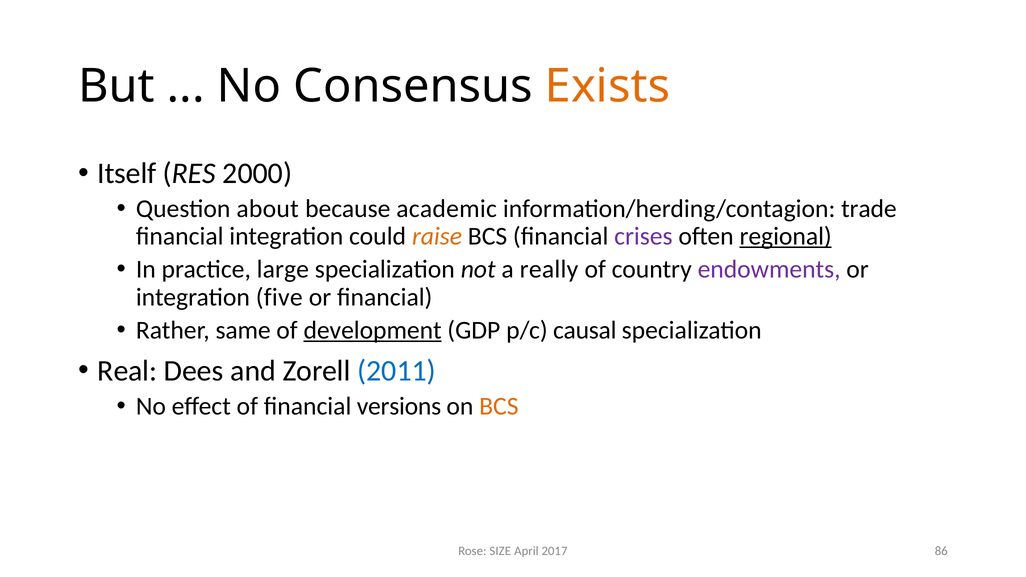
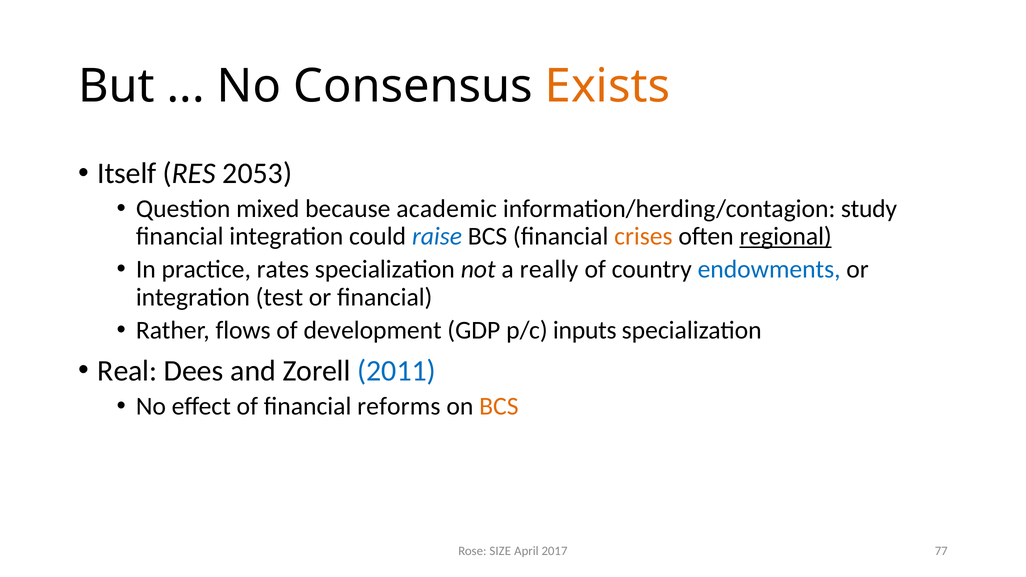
2000: 2000 -> 2053 (257, 173)
about: about -> mixed (268, 209)
trade: trade -> study (869, 209)
raise colour: orange -> blue (437, 236)
crises colour: purple -> orange (643, 236)
large: large -> rates (283, 269)
endowments colour: purple -> blue (769, 269)
five: five -> test (279, 297)
same: same -> flows (243, 330)
development underline: present -> none (373, 330)
causal: causal -> inputs (585, 330)
versions: versions -> reforms (399, 406)
86: 86 -> 77 (941, 551)
